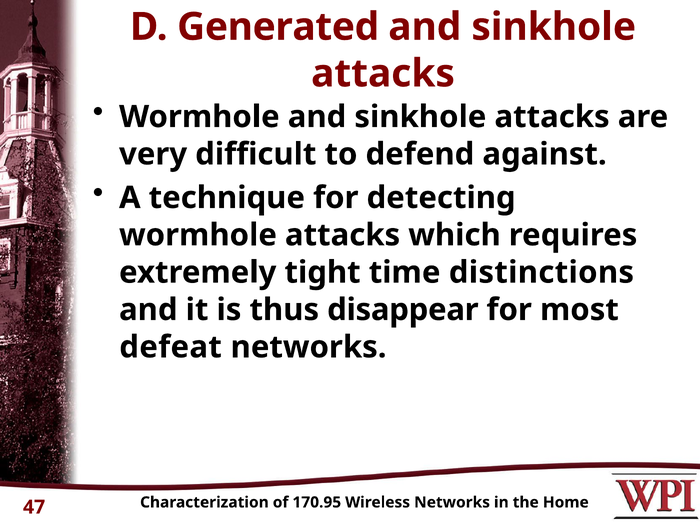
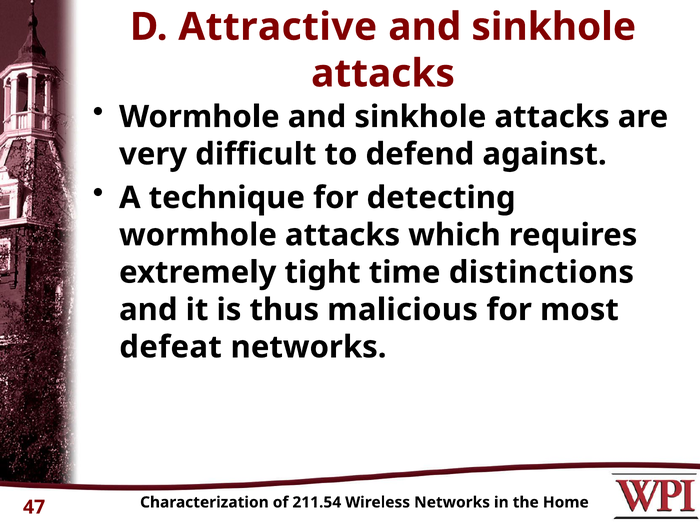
Generated: Generated -> Attractive (278, 27)
disappear: disappear -> malicious (403, 310)
170.95: 170.95 -> 211.54 (317, 502)
